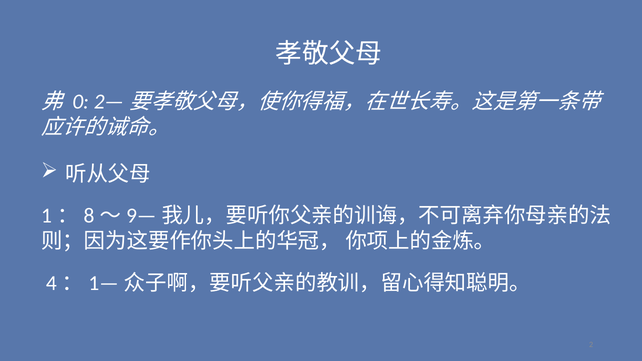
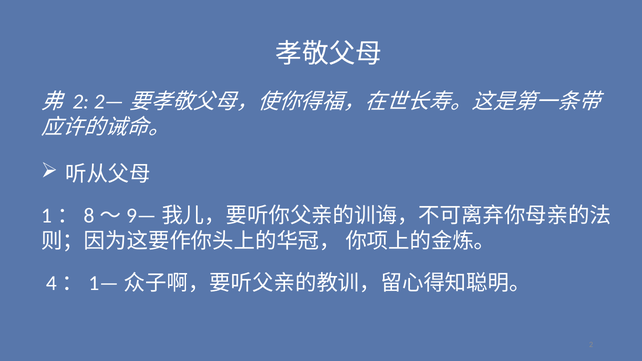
0: 0 -> 2 (81, 102)
